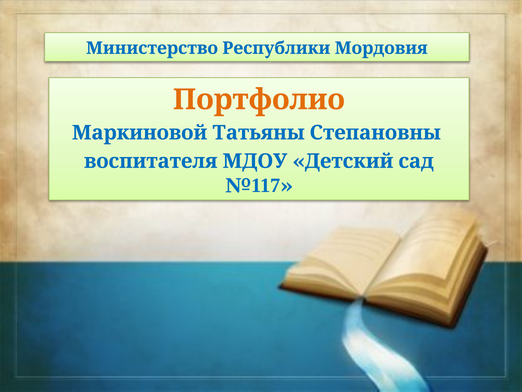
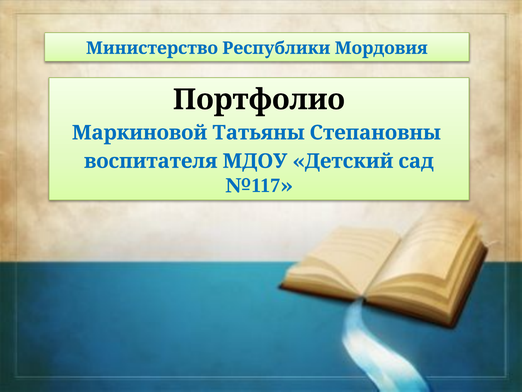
Портфолио colour: orange -> black (259, 100)
